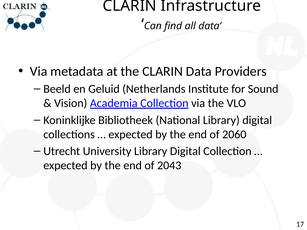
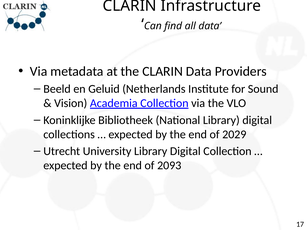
2060: 2060 -> 2029 (234, 135)
2043: 2043 -> 2093 (169, 166)
